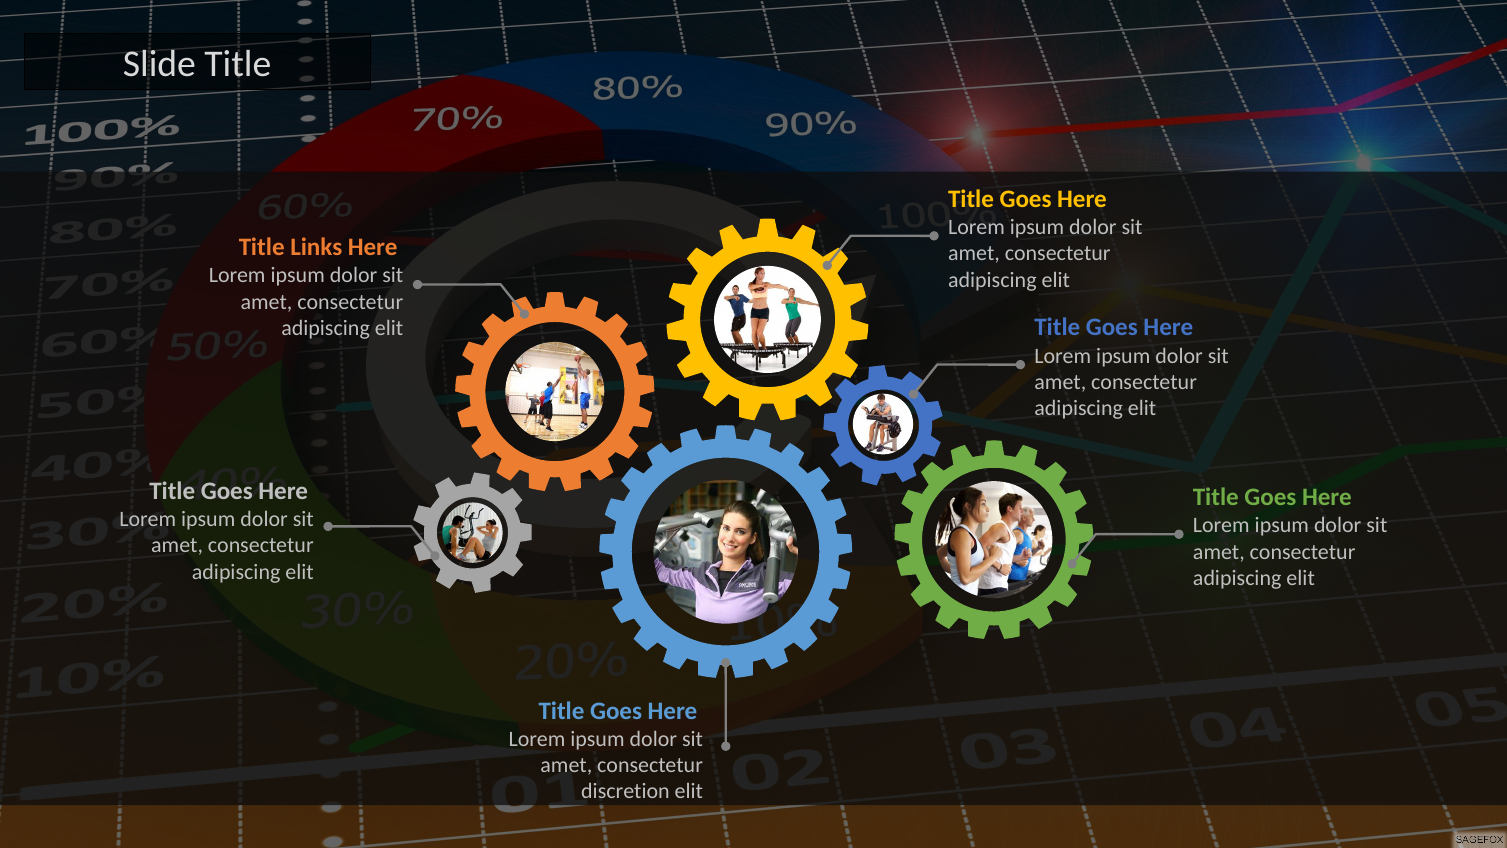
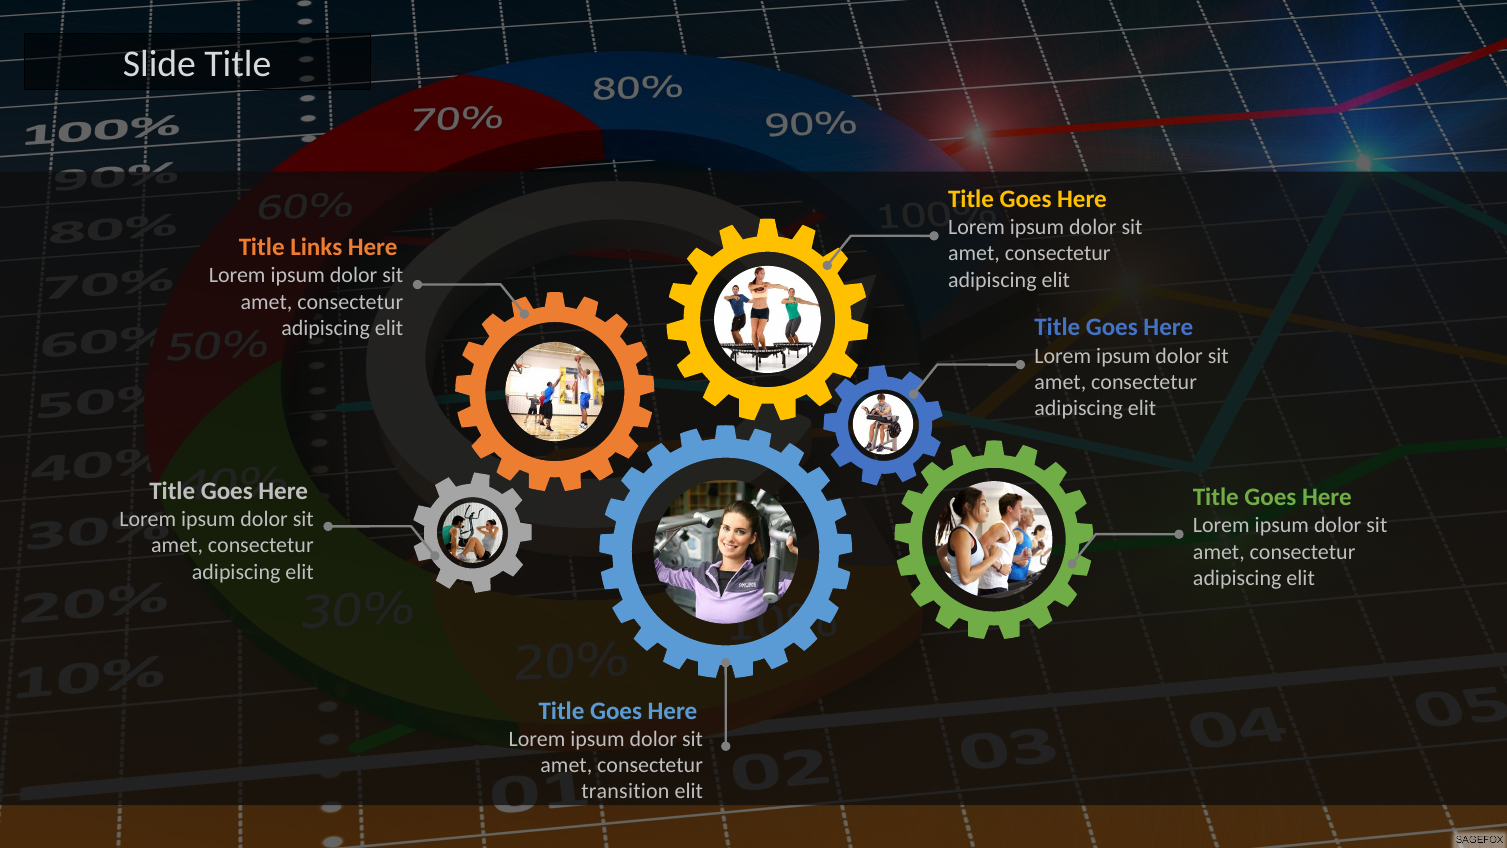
discretion: discretion -> transition (625, 791)
